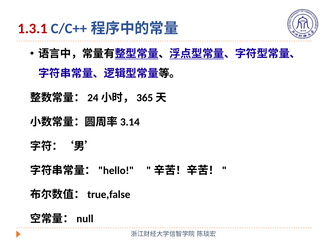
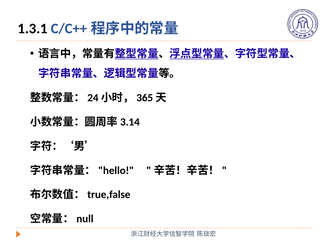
1.3.1 colour: red -> black (33, 29)
